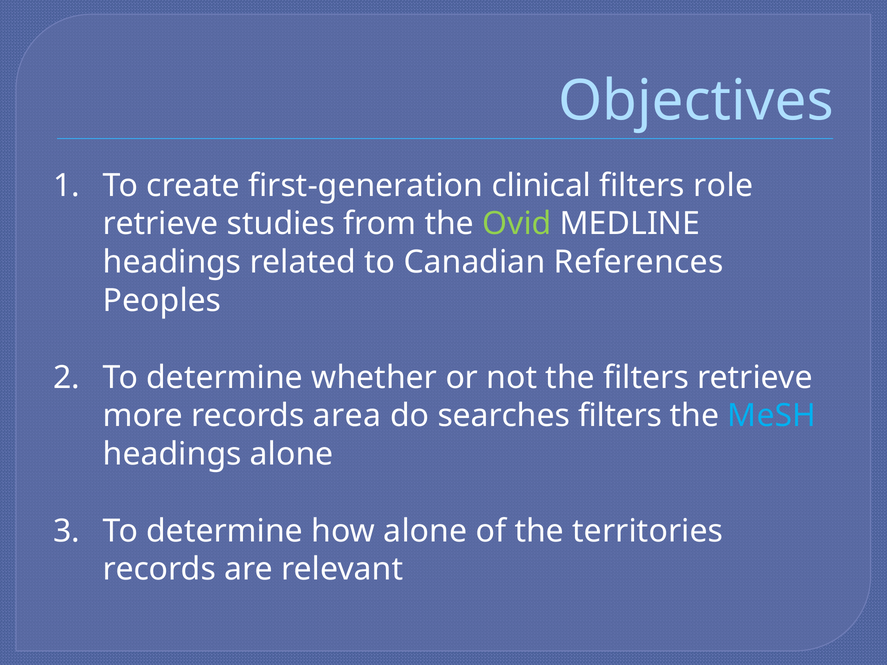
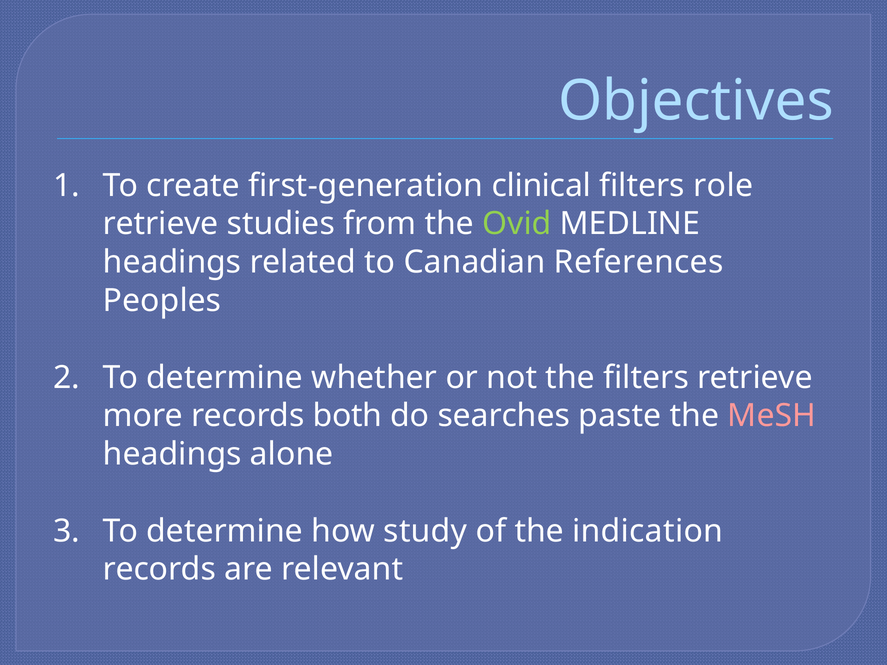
area: area -> both (347, 416)
searches filters: filters -> paste (620, 416)
MeSH colour: light blue -> pink (772, 416)
how alone: alone -> study (425, 531)
territories: territories -> indication (648, 531)
